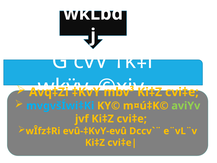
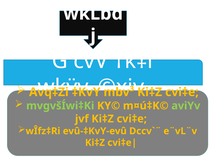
mvgvšÍwi‡Ki colour: light blue -> light green (60, 106)
